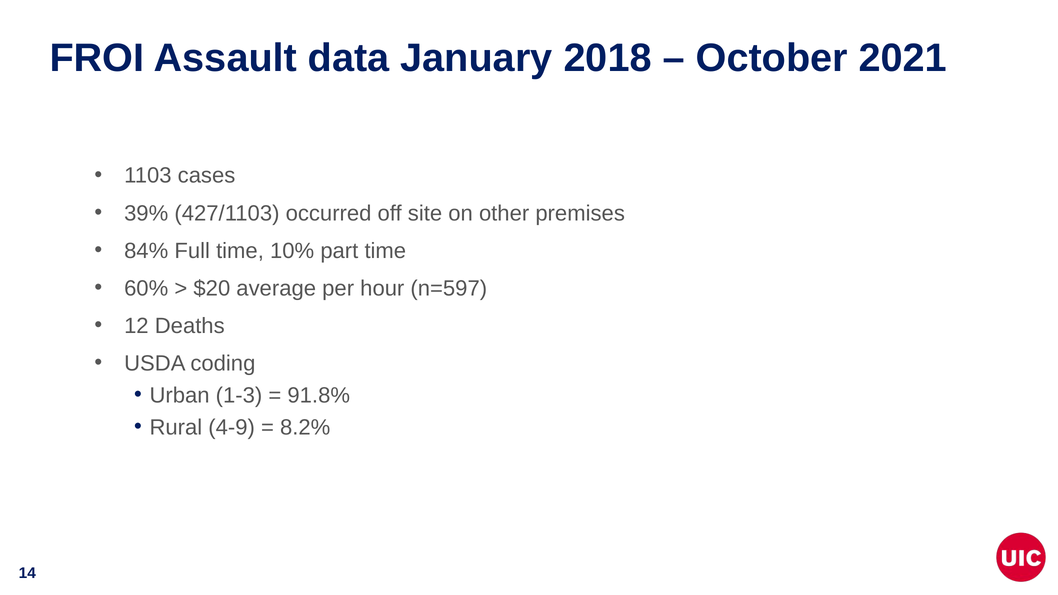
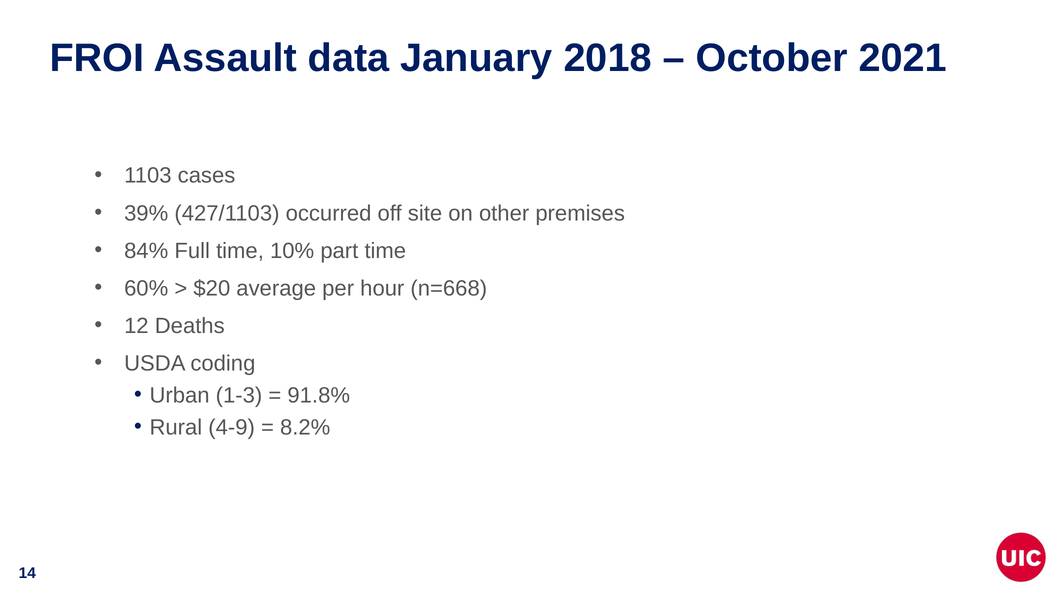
n=597: n=597 -> n=668 (449, 288)
